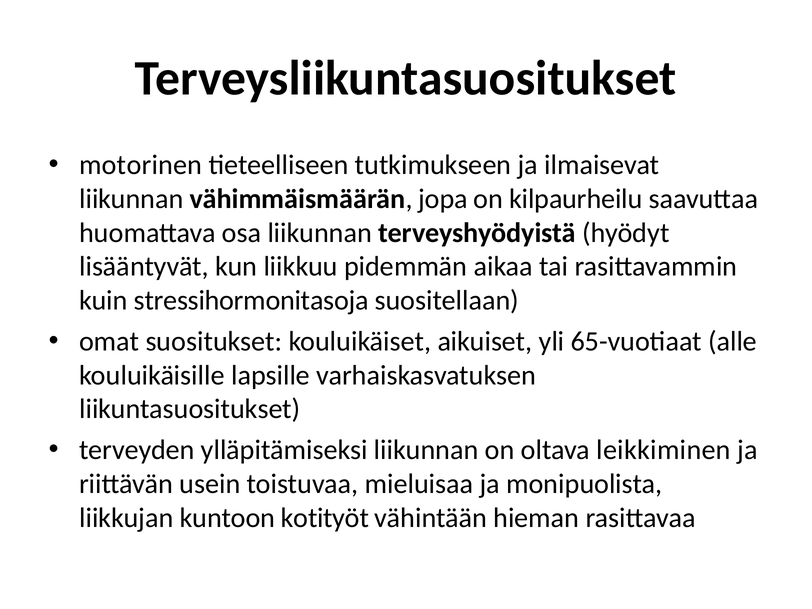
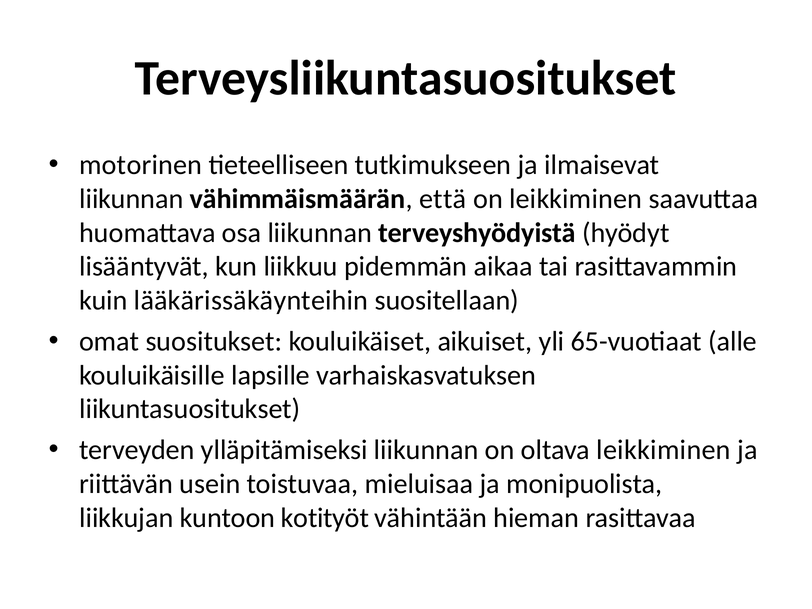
jopa: jopa -> että (443, 199)
on kilpaurheilu: kilpaurheilu -> leikkiminen (576, 199)
stressihormonitasoja: stressihormonitasoja -> lääkärissäkäynteihin (251, 300)
